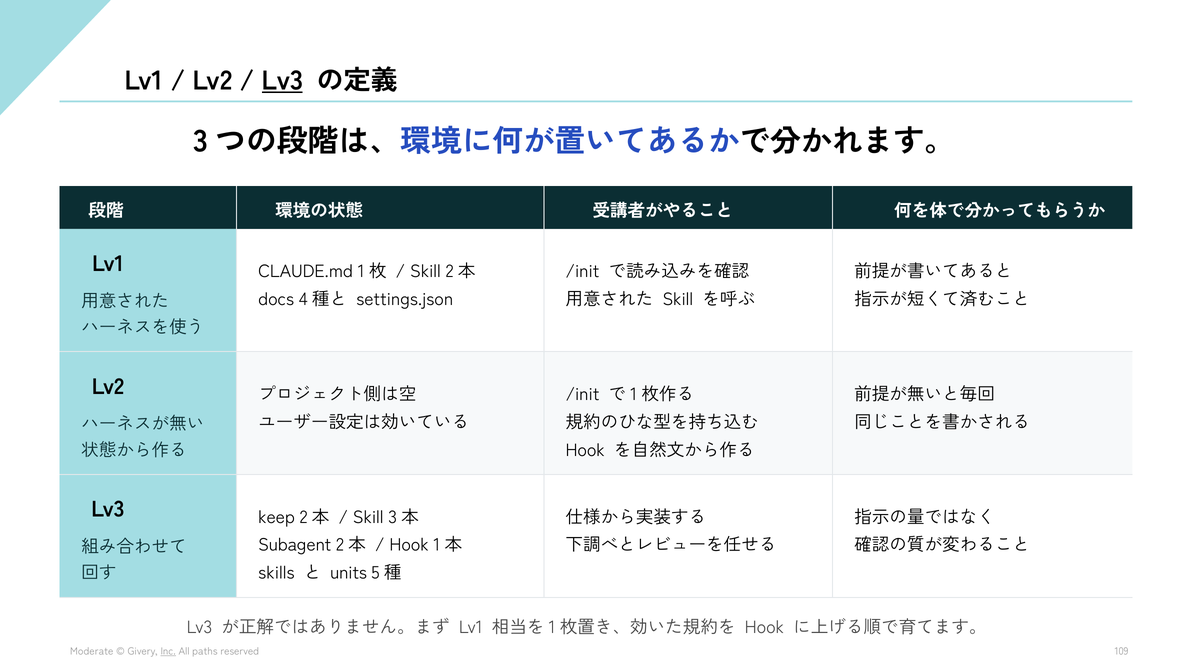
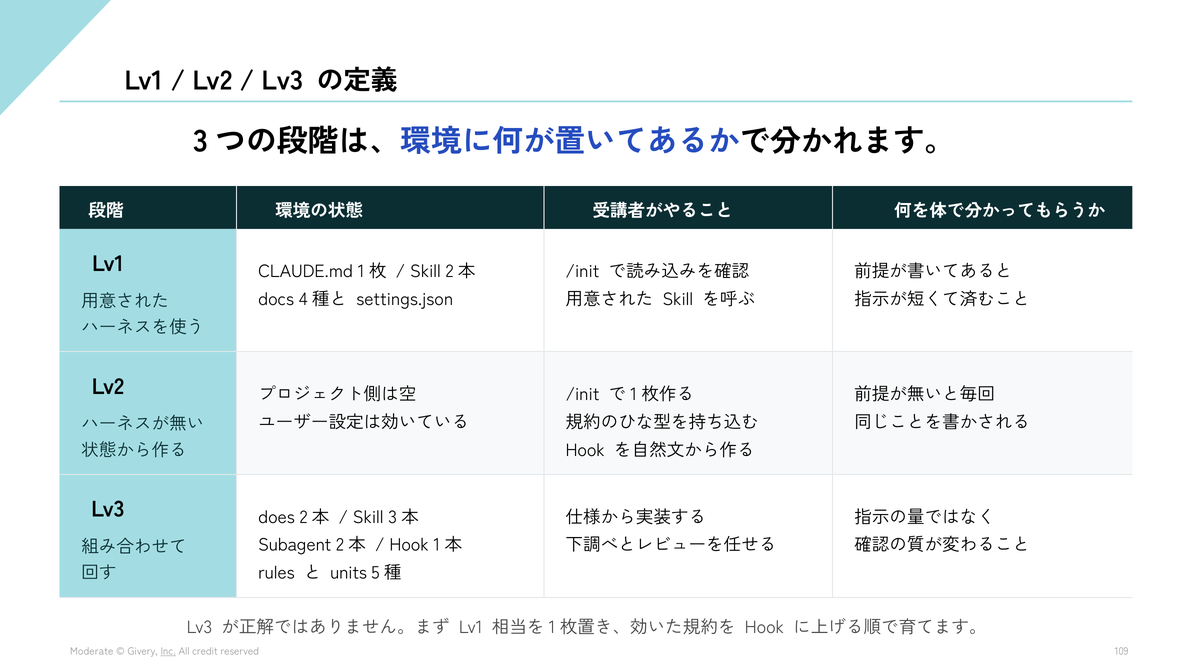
Lv3 underline: present -> none (282, 81)
keep: keep -> does (277, 518)
skills: skills -> rules (276, 573)
paths: paths -> credit (205, 652)
